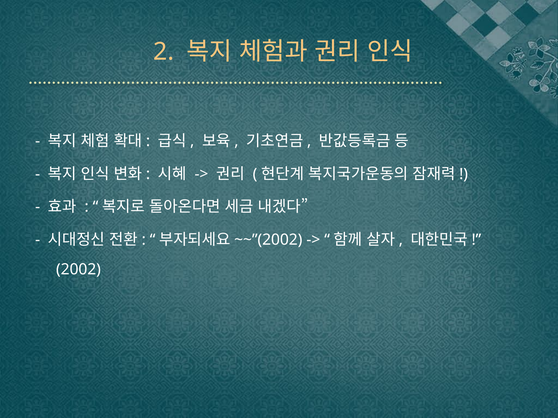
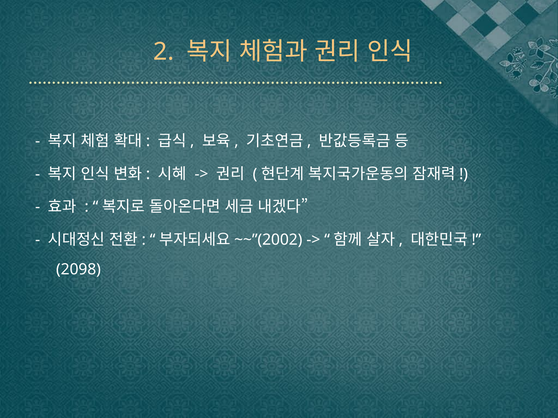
2002: 2002 -> 2098 (78, 270)
